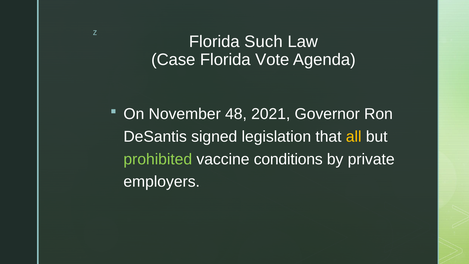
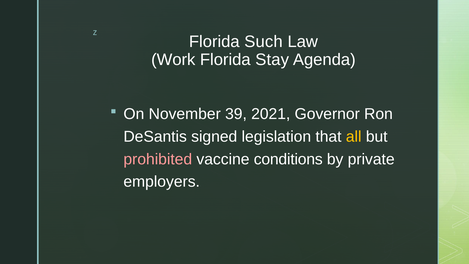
Case: Case -> Work (173, 60)
Vote: Vote -> Stay (272, 60)
48: 48 -> 39 (236, 114)
prohibited colour: light green -> pink (158, 159)
